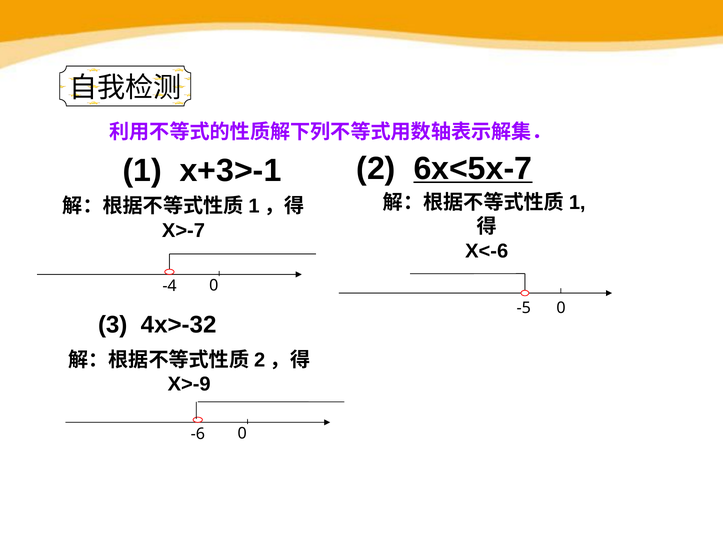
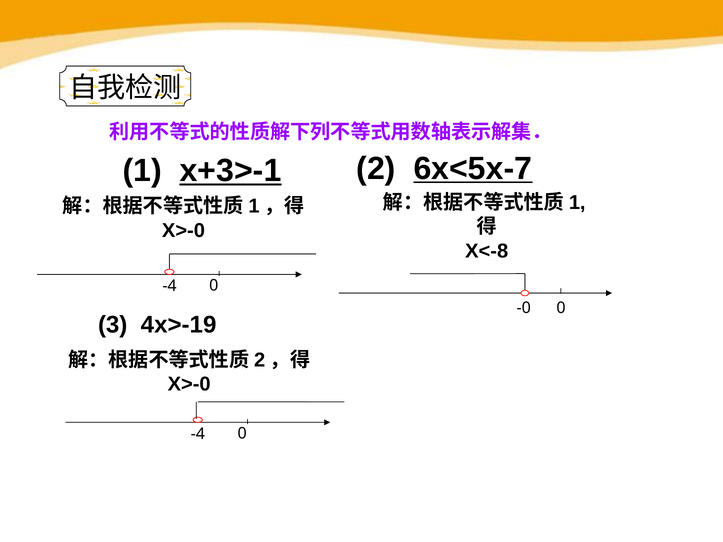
x+3>-1 underline: none -> present (230, 171)
X>-7: X>-7 -> X>-0 (183, 231)
X<-6: X<-6 -> X<-8 (487, 251)
-5: -5 -> -0 (524, 308)
4x>-32: 4x>-32 -> 4x>-19 (179, 325)
X>-9: X>-9 -> X>-0 (189, 384)
-6: -6 -> -4 (198, 434)
